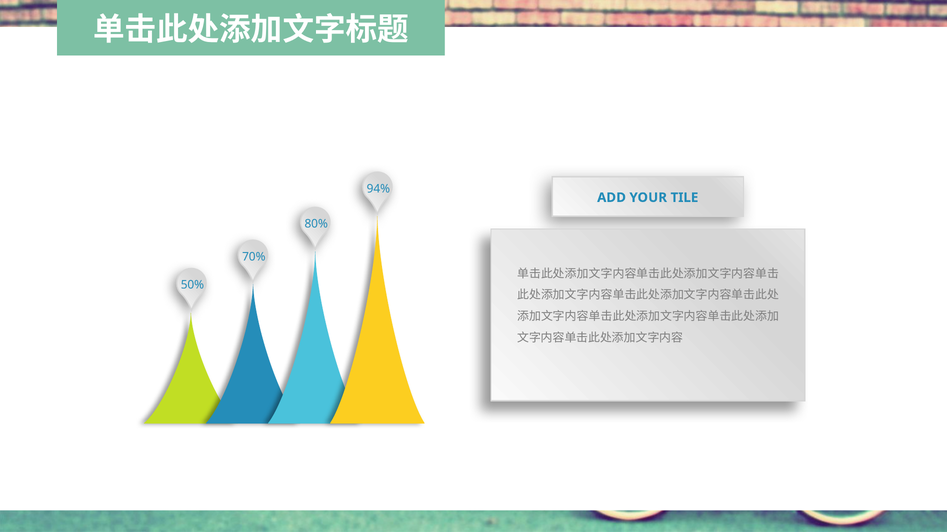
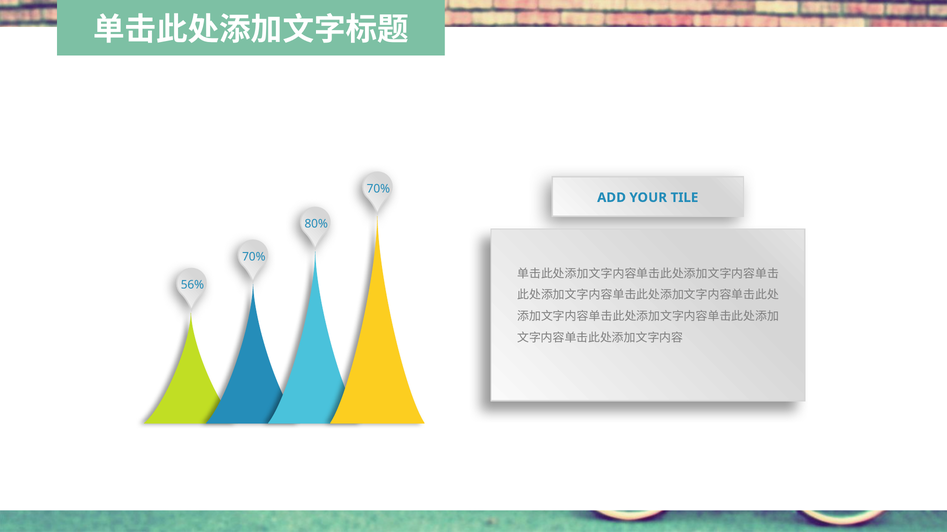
94%: 94% -> 70% (378, 189)
50%: 50% -> 56% (192, 285)
